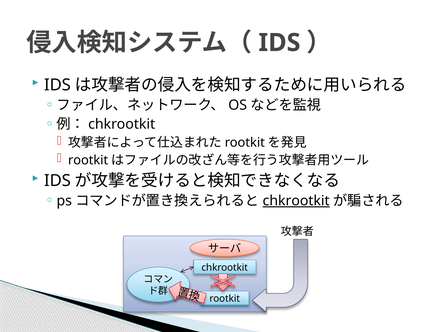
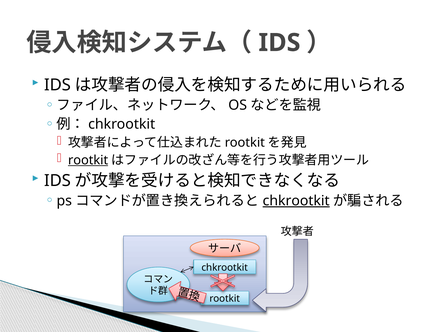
rootkit underline: none -> present (88, 160)
